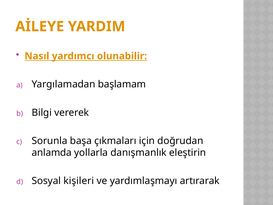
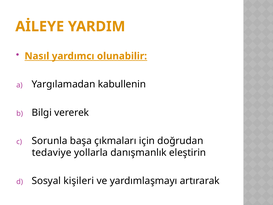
başlamam: başlamam -> kabullenin (122, 84)
anlamda: anlamda -> tedaviye (52, 152)
